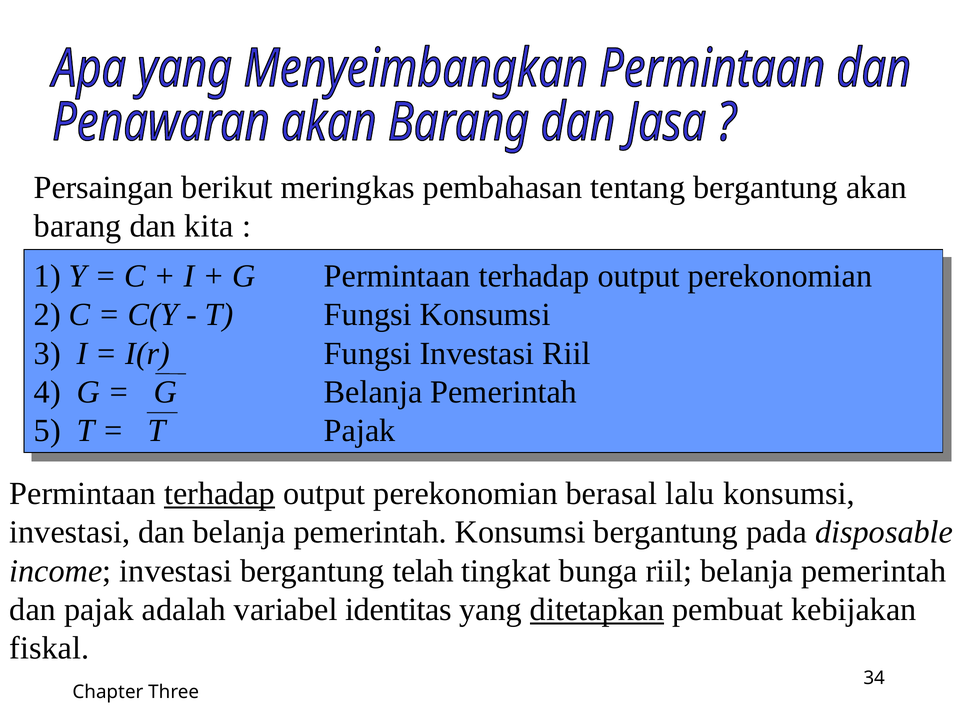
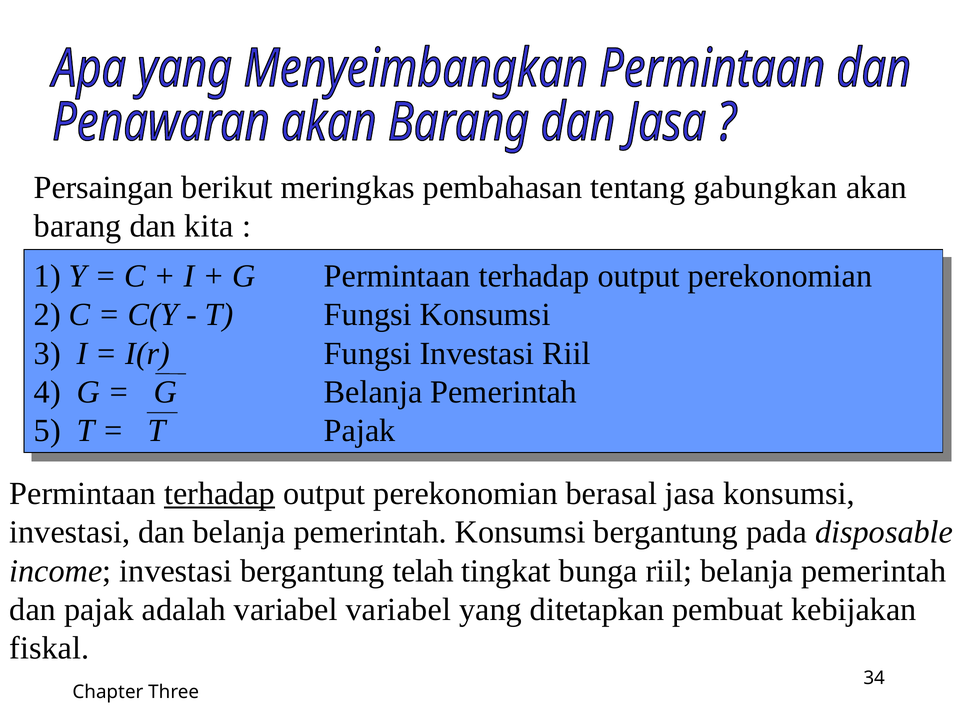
tentang bergantung: bergantung -> gabungkan (766, 188)
lalu: lalu -> jasa (690, 494)
variabel identitas: identitas -> variabel (398, 610)
ditetapkan underline: present -> none (597, 610)
